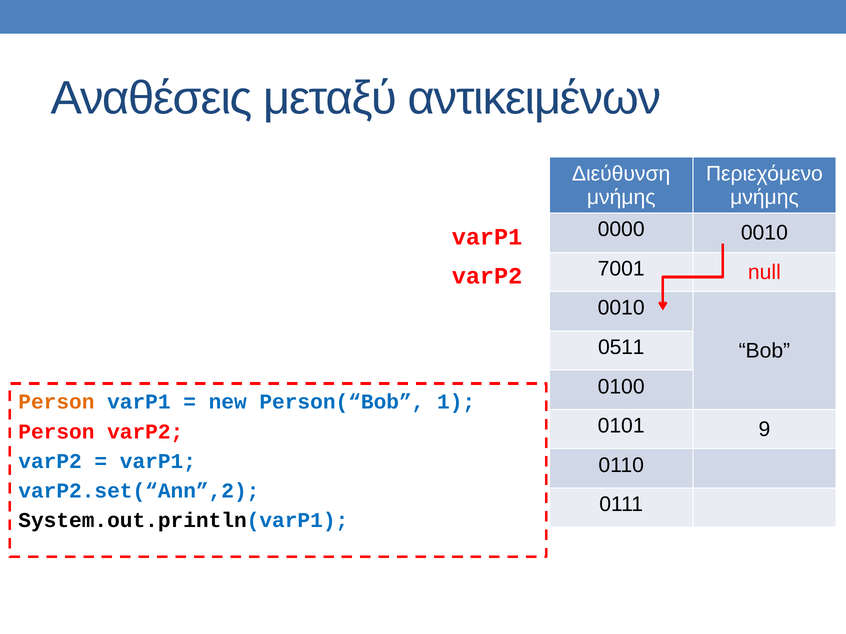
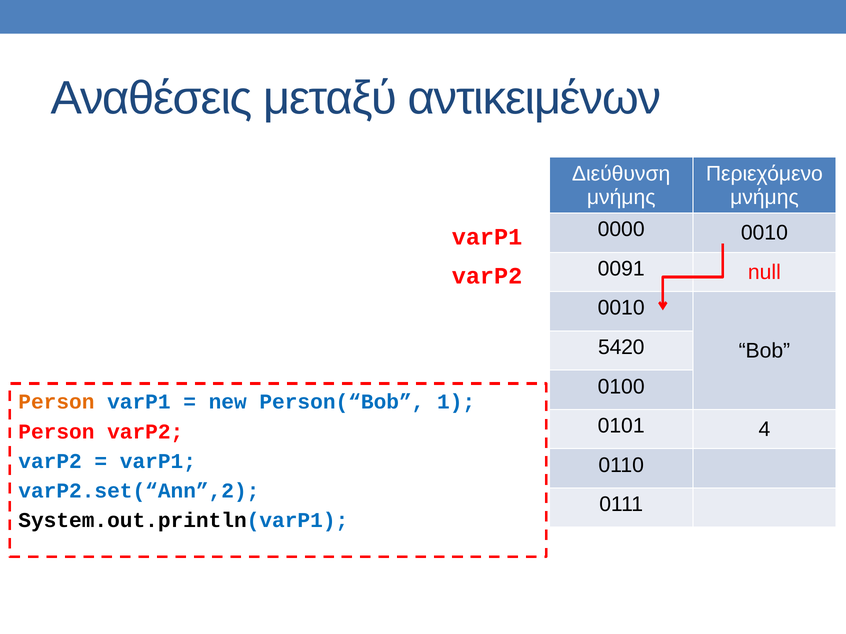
7001: 7001 -> 0091 (621, 269)
0511: 0511 -> 5420 (621, 348)
9: 9 -> 4 (764, 430)
